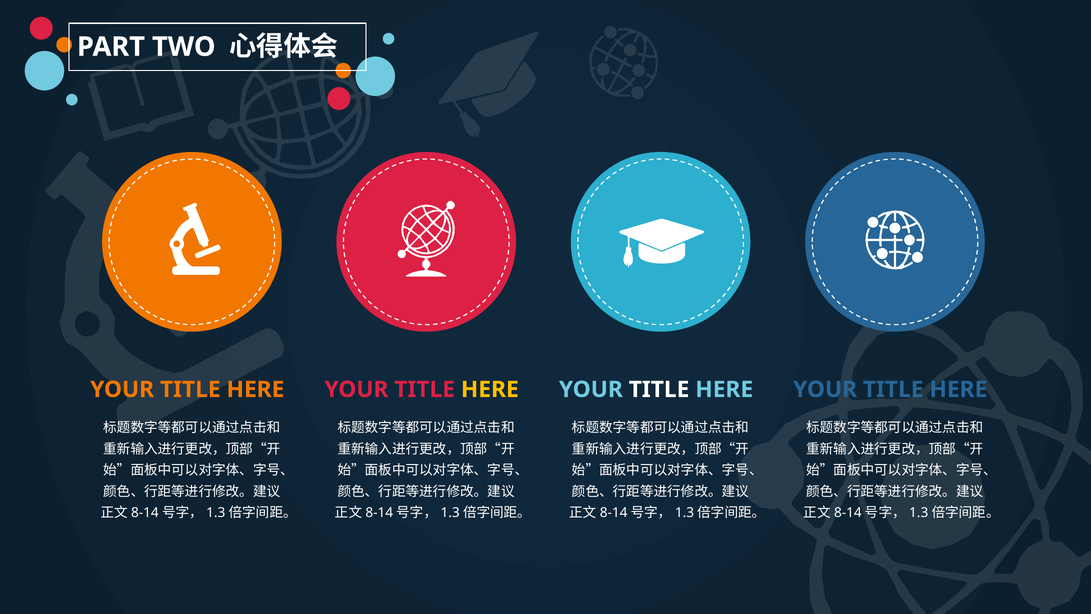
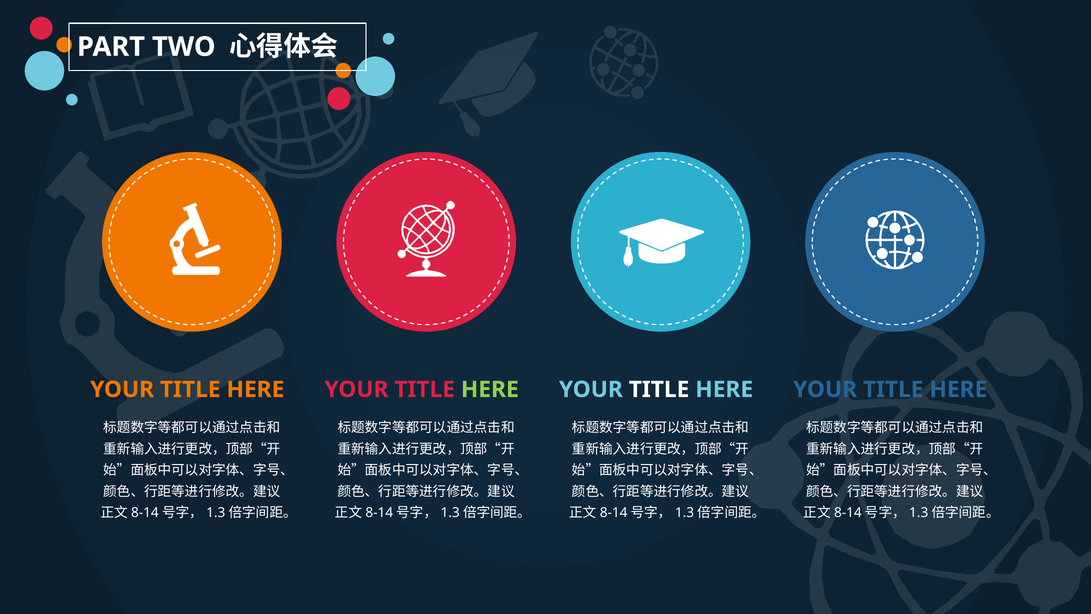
HERE colour: yellow -> light green (490, 389)
